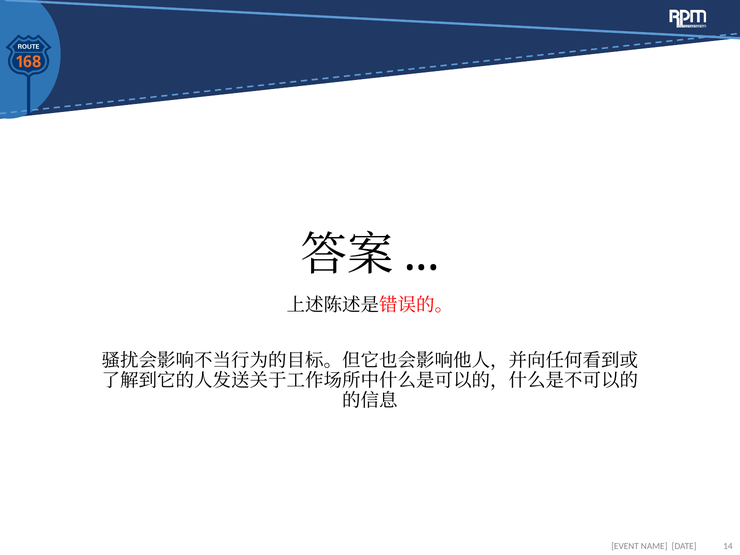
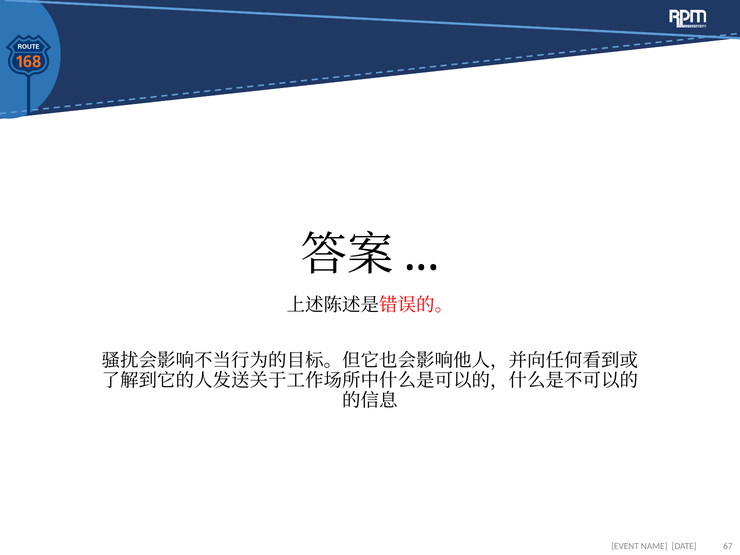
14: 14 -> 67 (728, 546)
